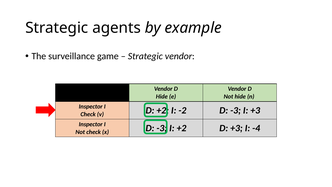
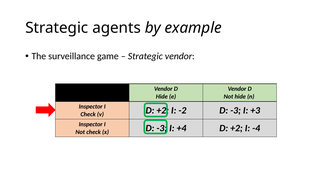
I +2: +2 -> +4 (181, 128)
+3: +3 -> +2 (236, 128)
